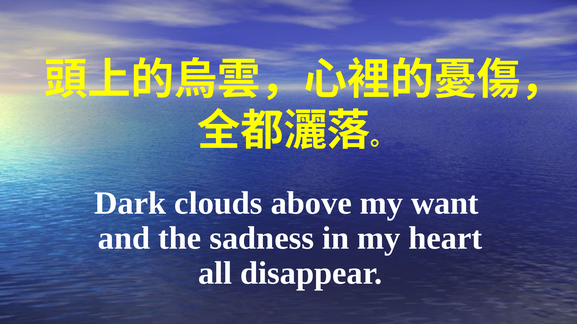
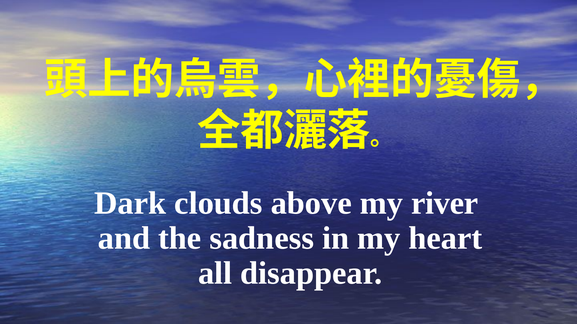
want: want -> river (445, 203)
